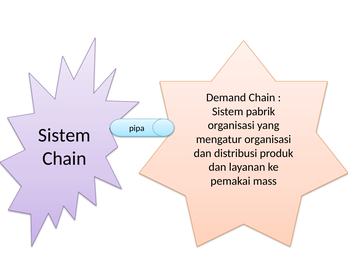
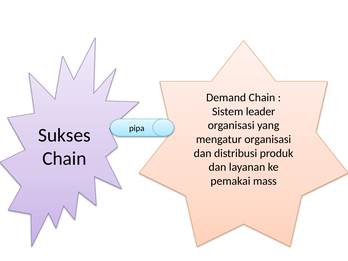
pabrik: pabrik -> leader (260, 111)
Sistem: Sistem -> Sukses (64, 135)
